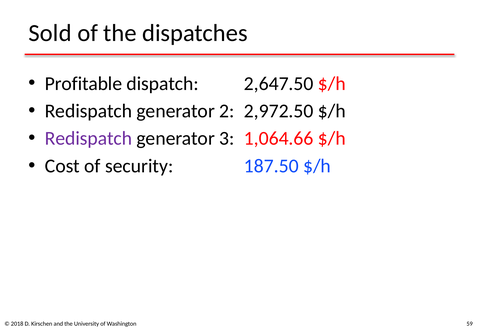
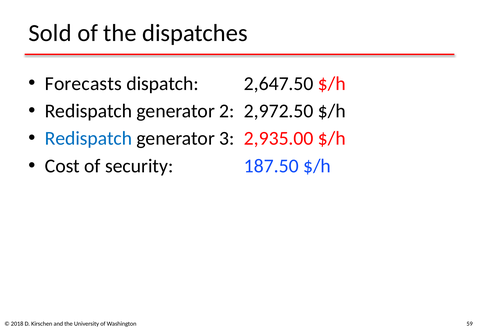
Profitable: Profitable -> Forecasts (83, 84)
Redispatch colour: purple -> blue (89, 139)
1,064.66: 1,064.66 -> 2,935.00 (279, 139)
